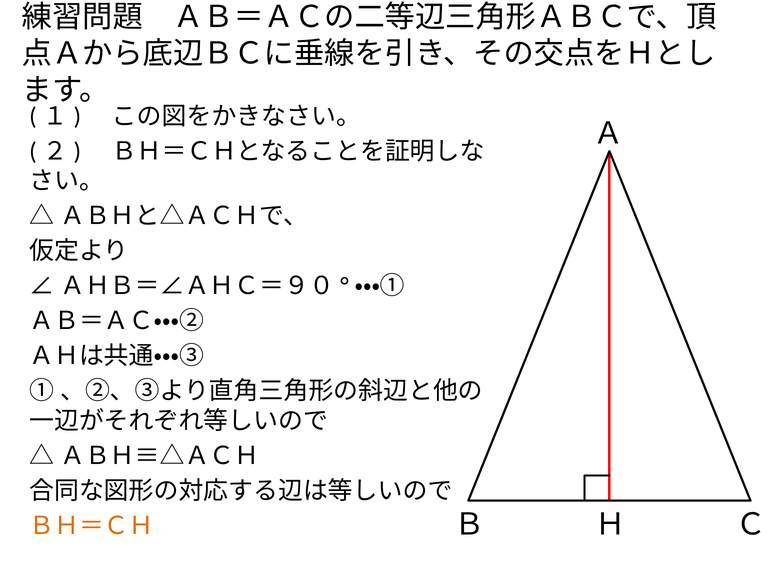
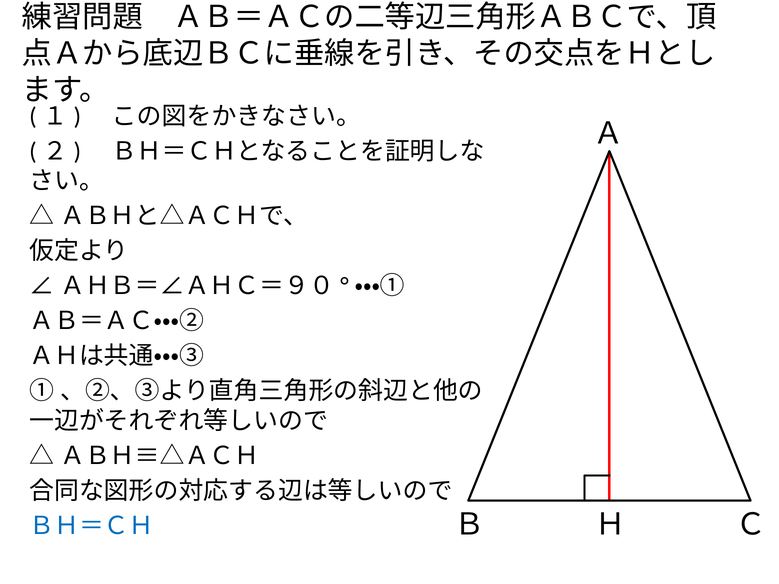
ＢＨ＝ＣＨ colour: orange -> blue (91, 526)
